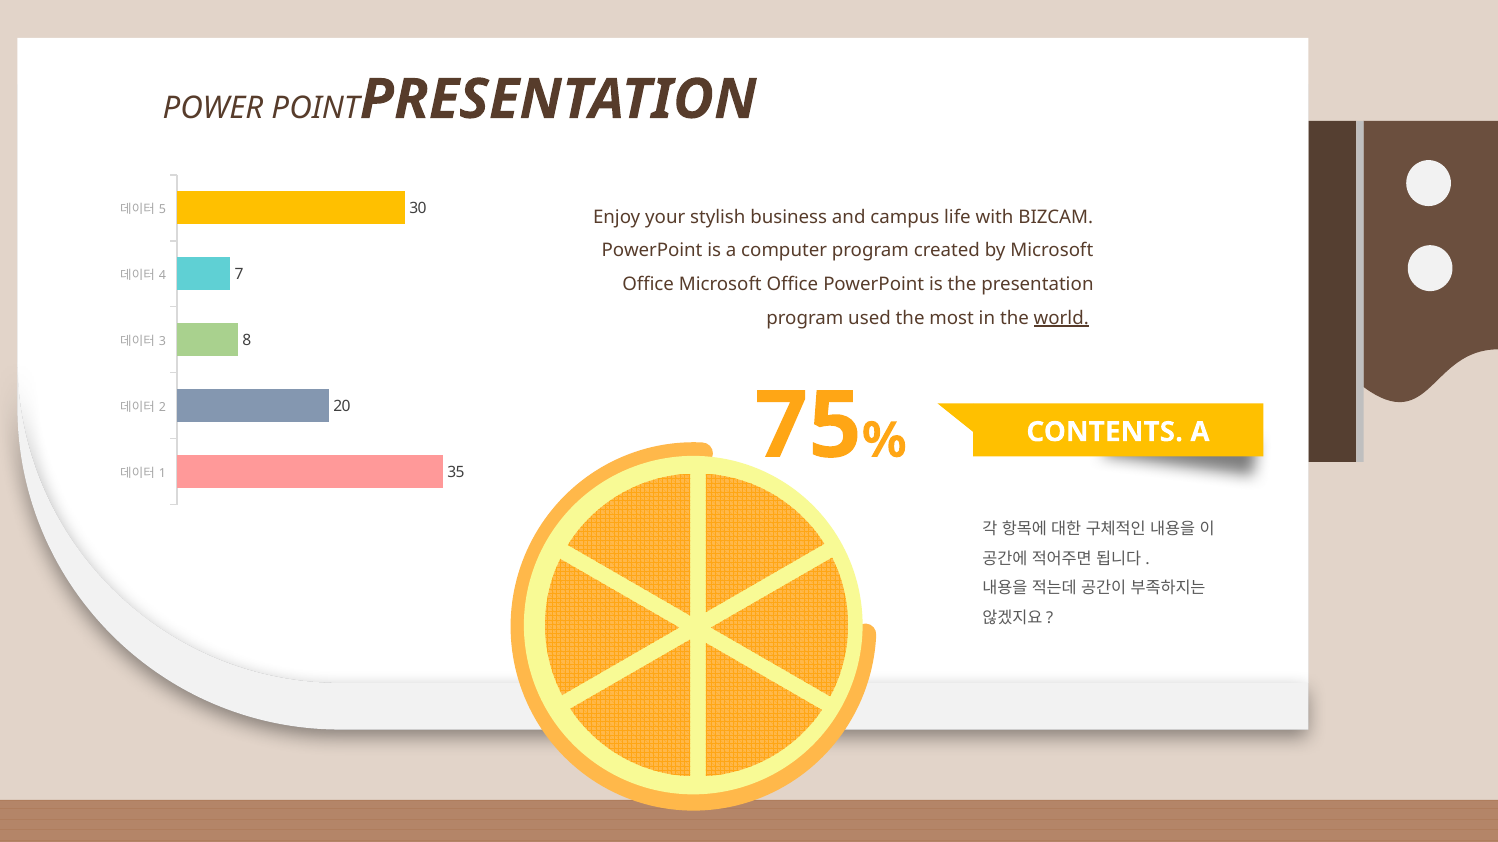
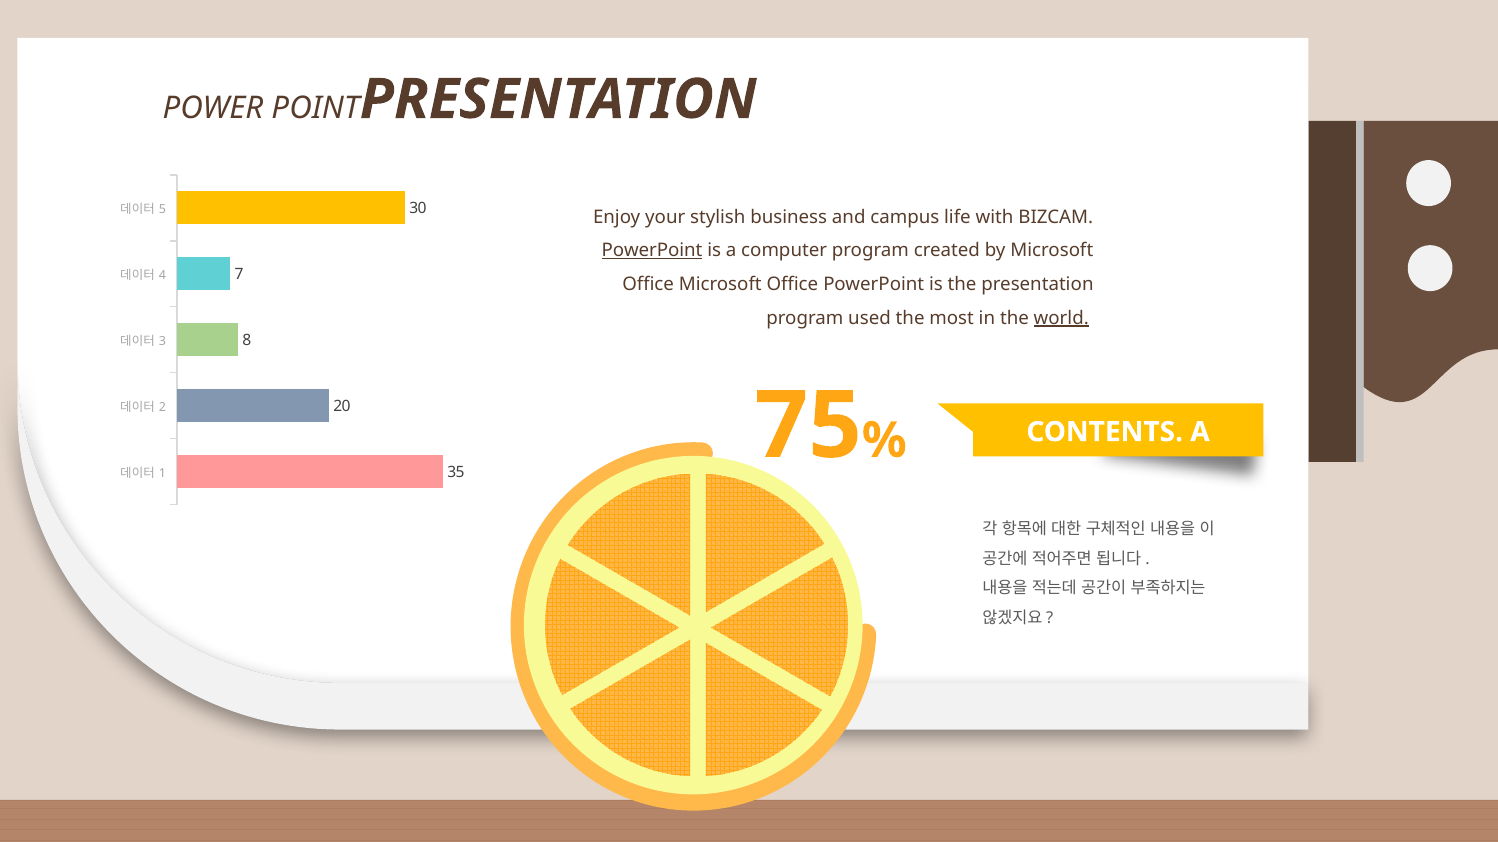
PowerPoint underline: none -> present (652, 251)
